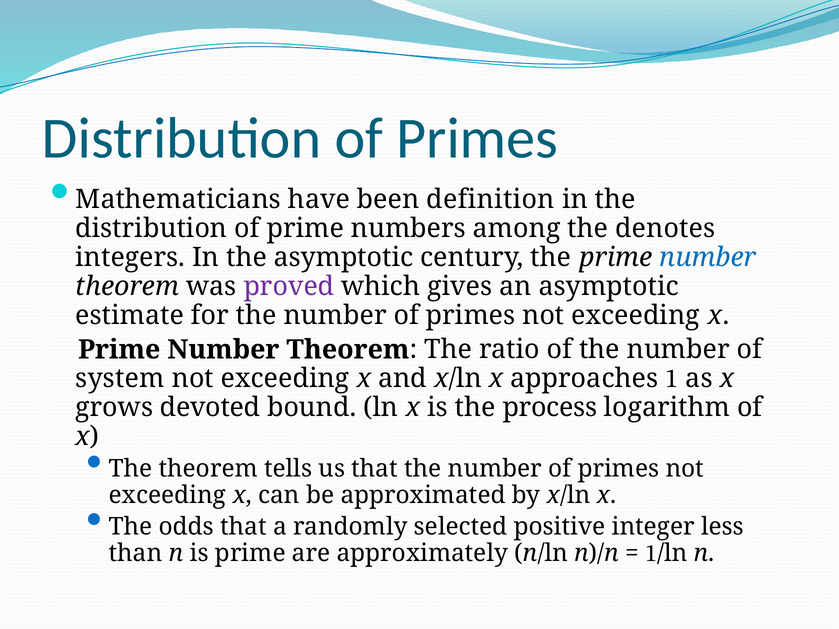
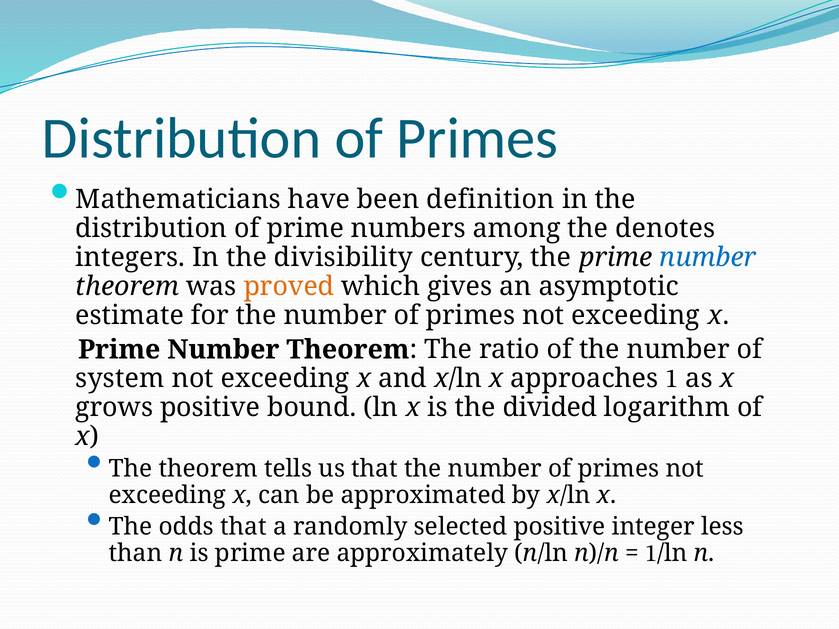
the asymptotic: asymptotic -> divisibility (343, 258)
proved colour: purple -> orange (289, 286)
grows devoted: devoted -> positive (210, 408)
process: process -> divided (550, 408)
